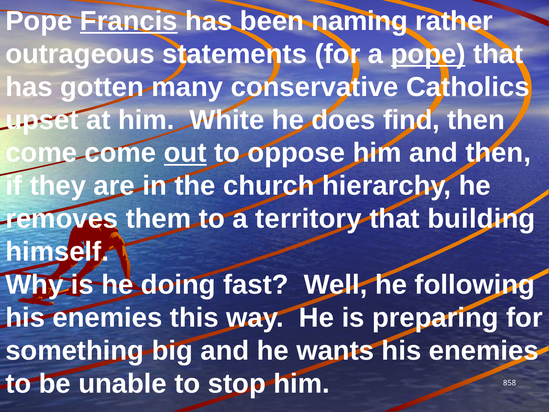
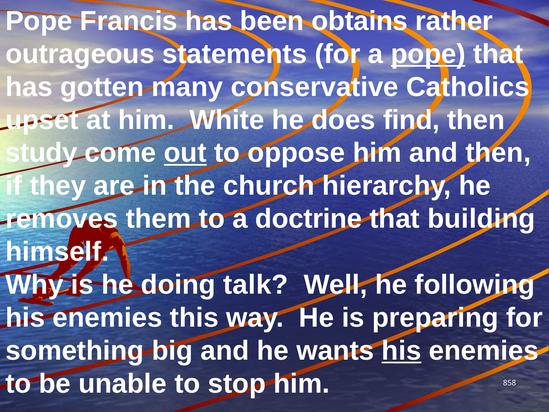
Francis underline: present -> none (129, 21)
naming: naming -> obtains (360, 21)
come: come -> study (41, 153)
territory: territory -> doctrine (309, 219)
fast: fast -> talk (256, 285)
his underline: none -> present (401, 350)
